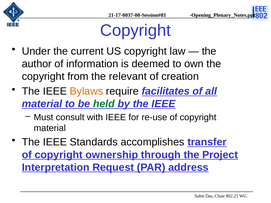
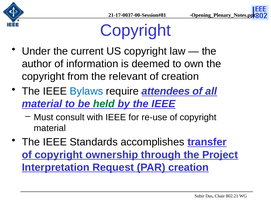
Bylaws colour: orange -> blue (86, 91)
facilitates: facilitates -> attendees (166, 91)
PAR address: address -> creation (188, 168)
